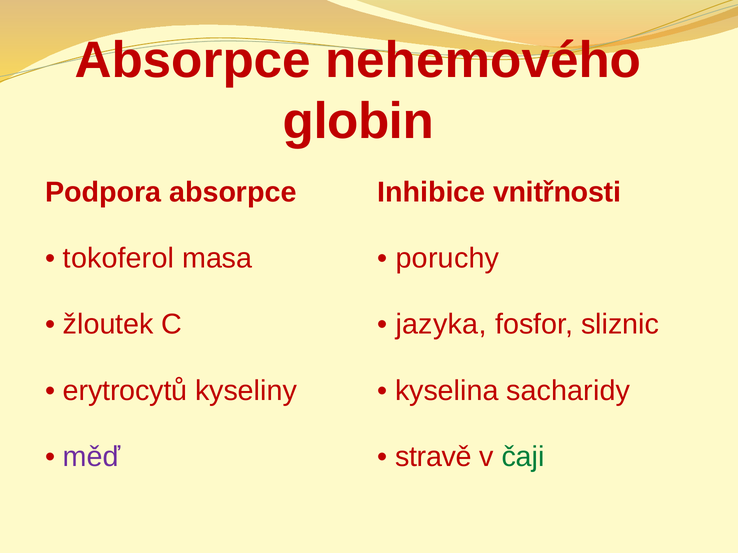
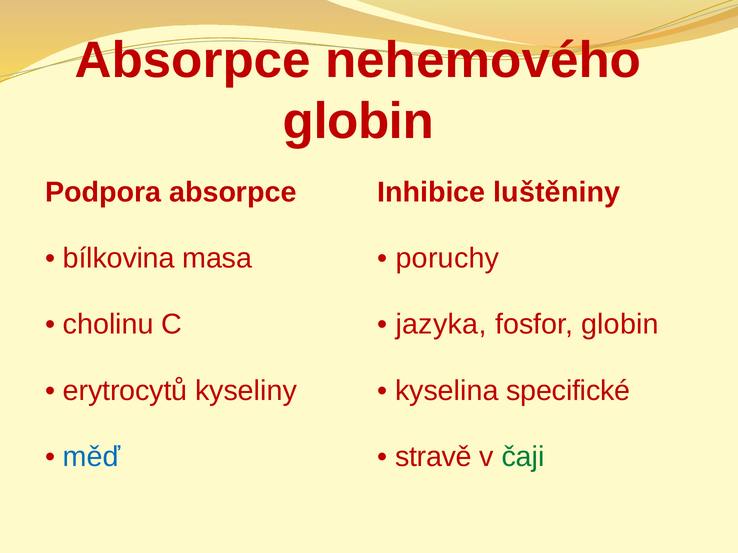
vnitřnosti: vnitřnosti -> luštěniny (557, 192)
tokoferol: tokoferol -> bílkovina (119, 259)
žloutek: žloutek -> cholinu (108, 325)
fosfor sliznic: sliznic -> globin (620, 325)
sacharidy: sacharidy -> specifické (568, 391)
měď colour: purple -> blue (92, 457)
